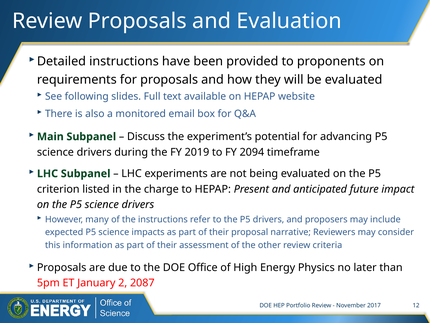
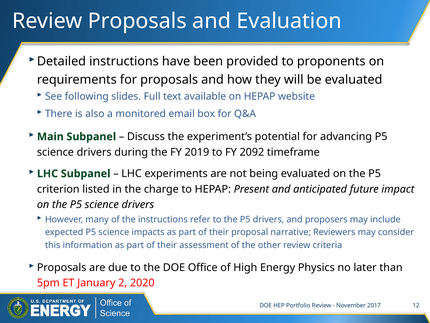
2094: 2094 -> 2092 (252, 152)
2087: 2087 -> 2020 (142, 283)
